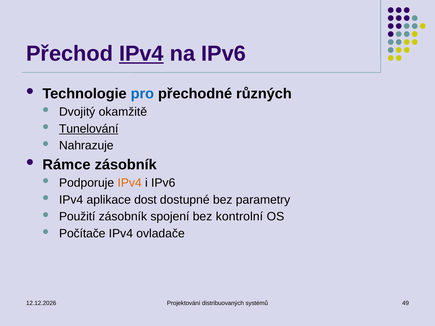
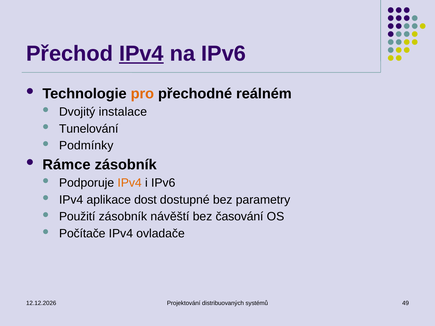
pro colour: blue -> orange (142, 94)
různých: různých -> reálném (264, 94)
okamžitě: okamžitě -> instalace (123, 112)
Tunelování underline: present -> none (89, 129)
Nahrazuje: Nahrazuje -> Podmínky (86, 146)
spojení: spojení -> návěští (170, 217)
kontrolní: kontrolní -> časování (240, 217)
